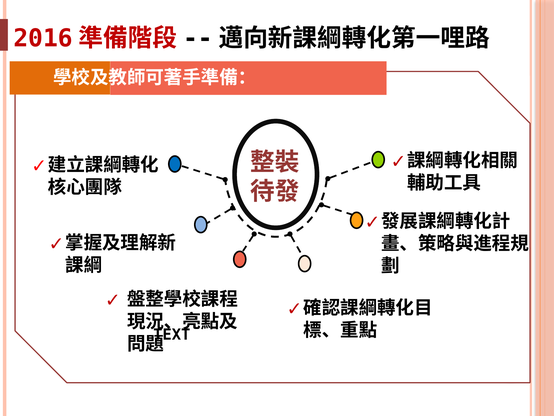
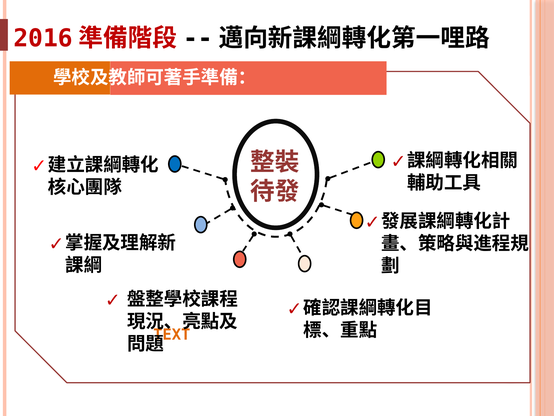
TEXT colour: black -> orange (172, 334)
